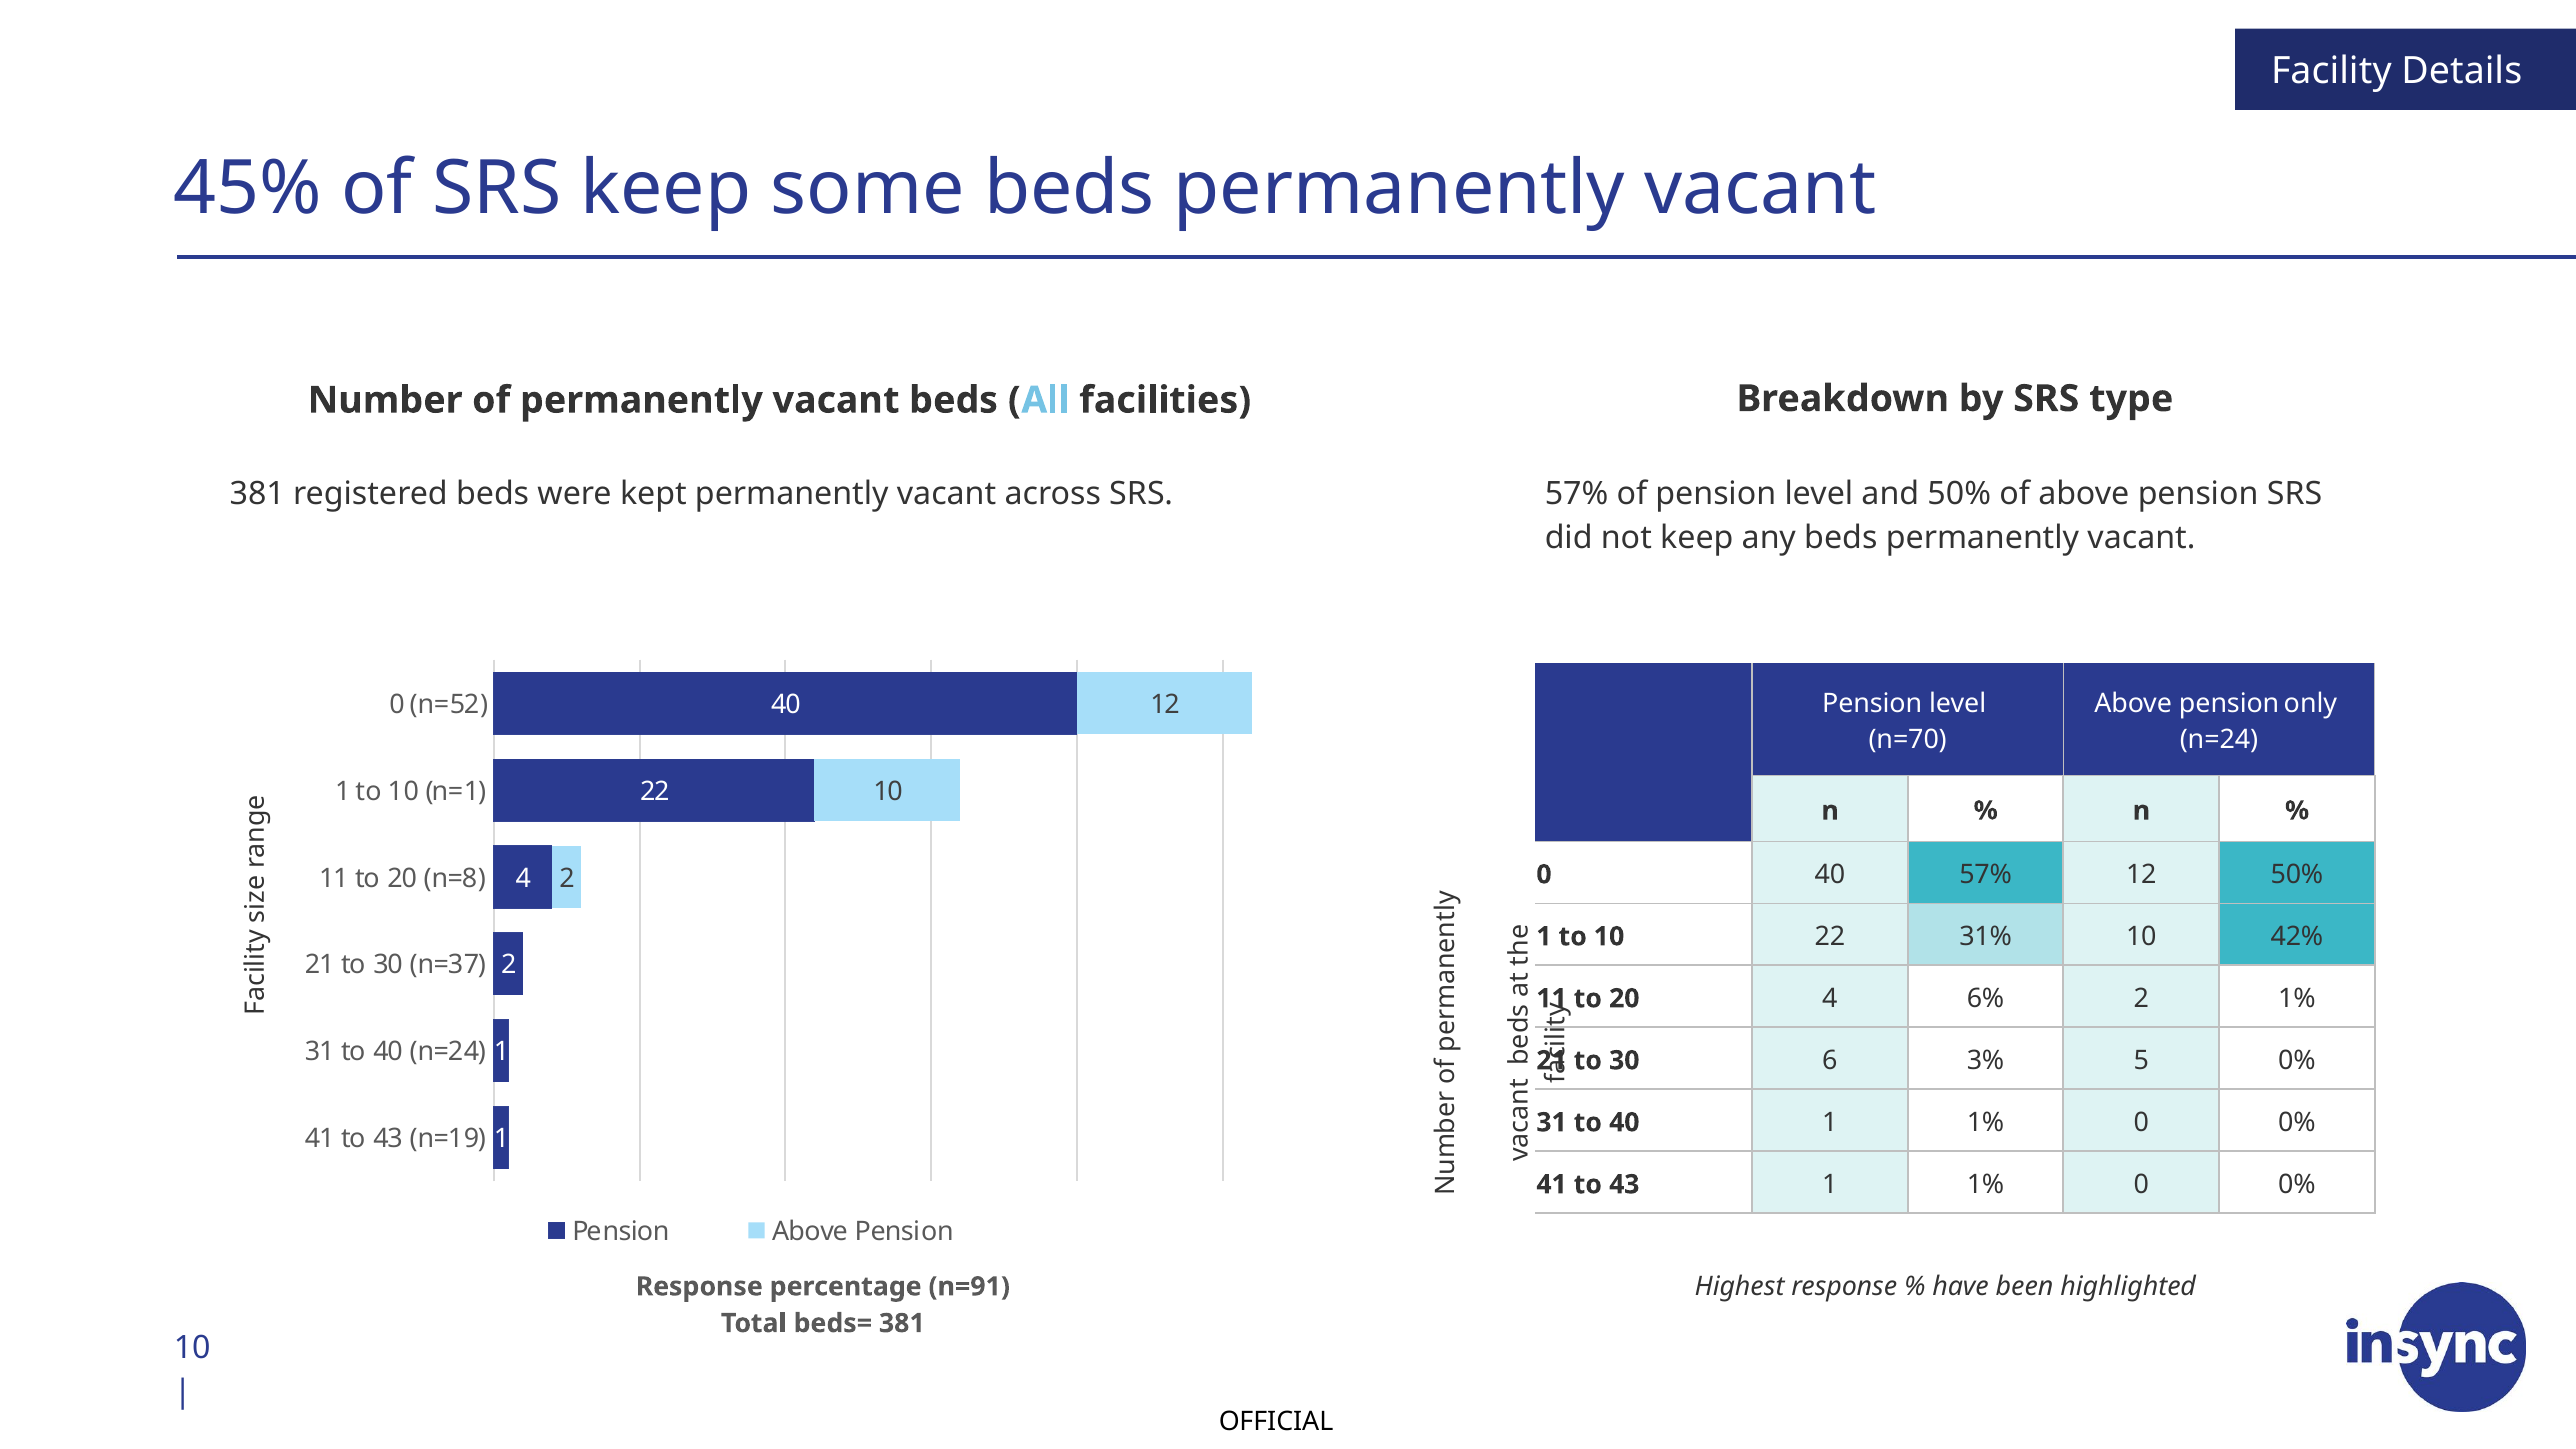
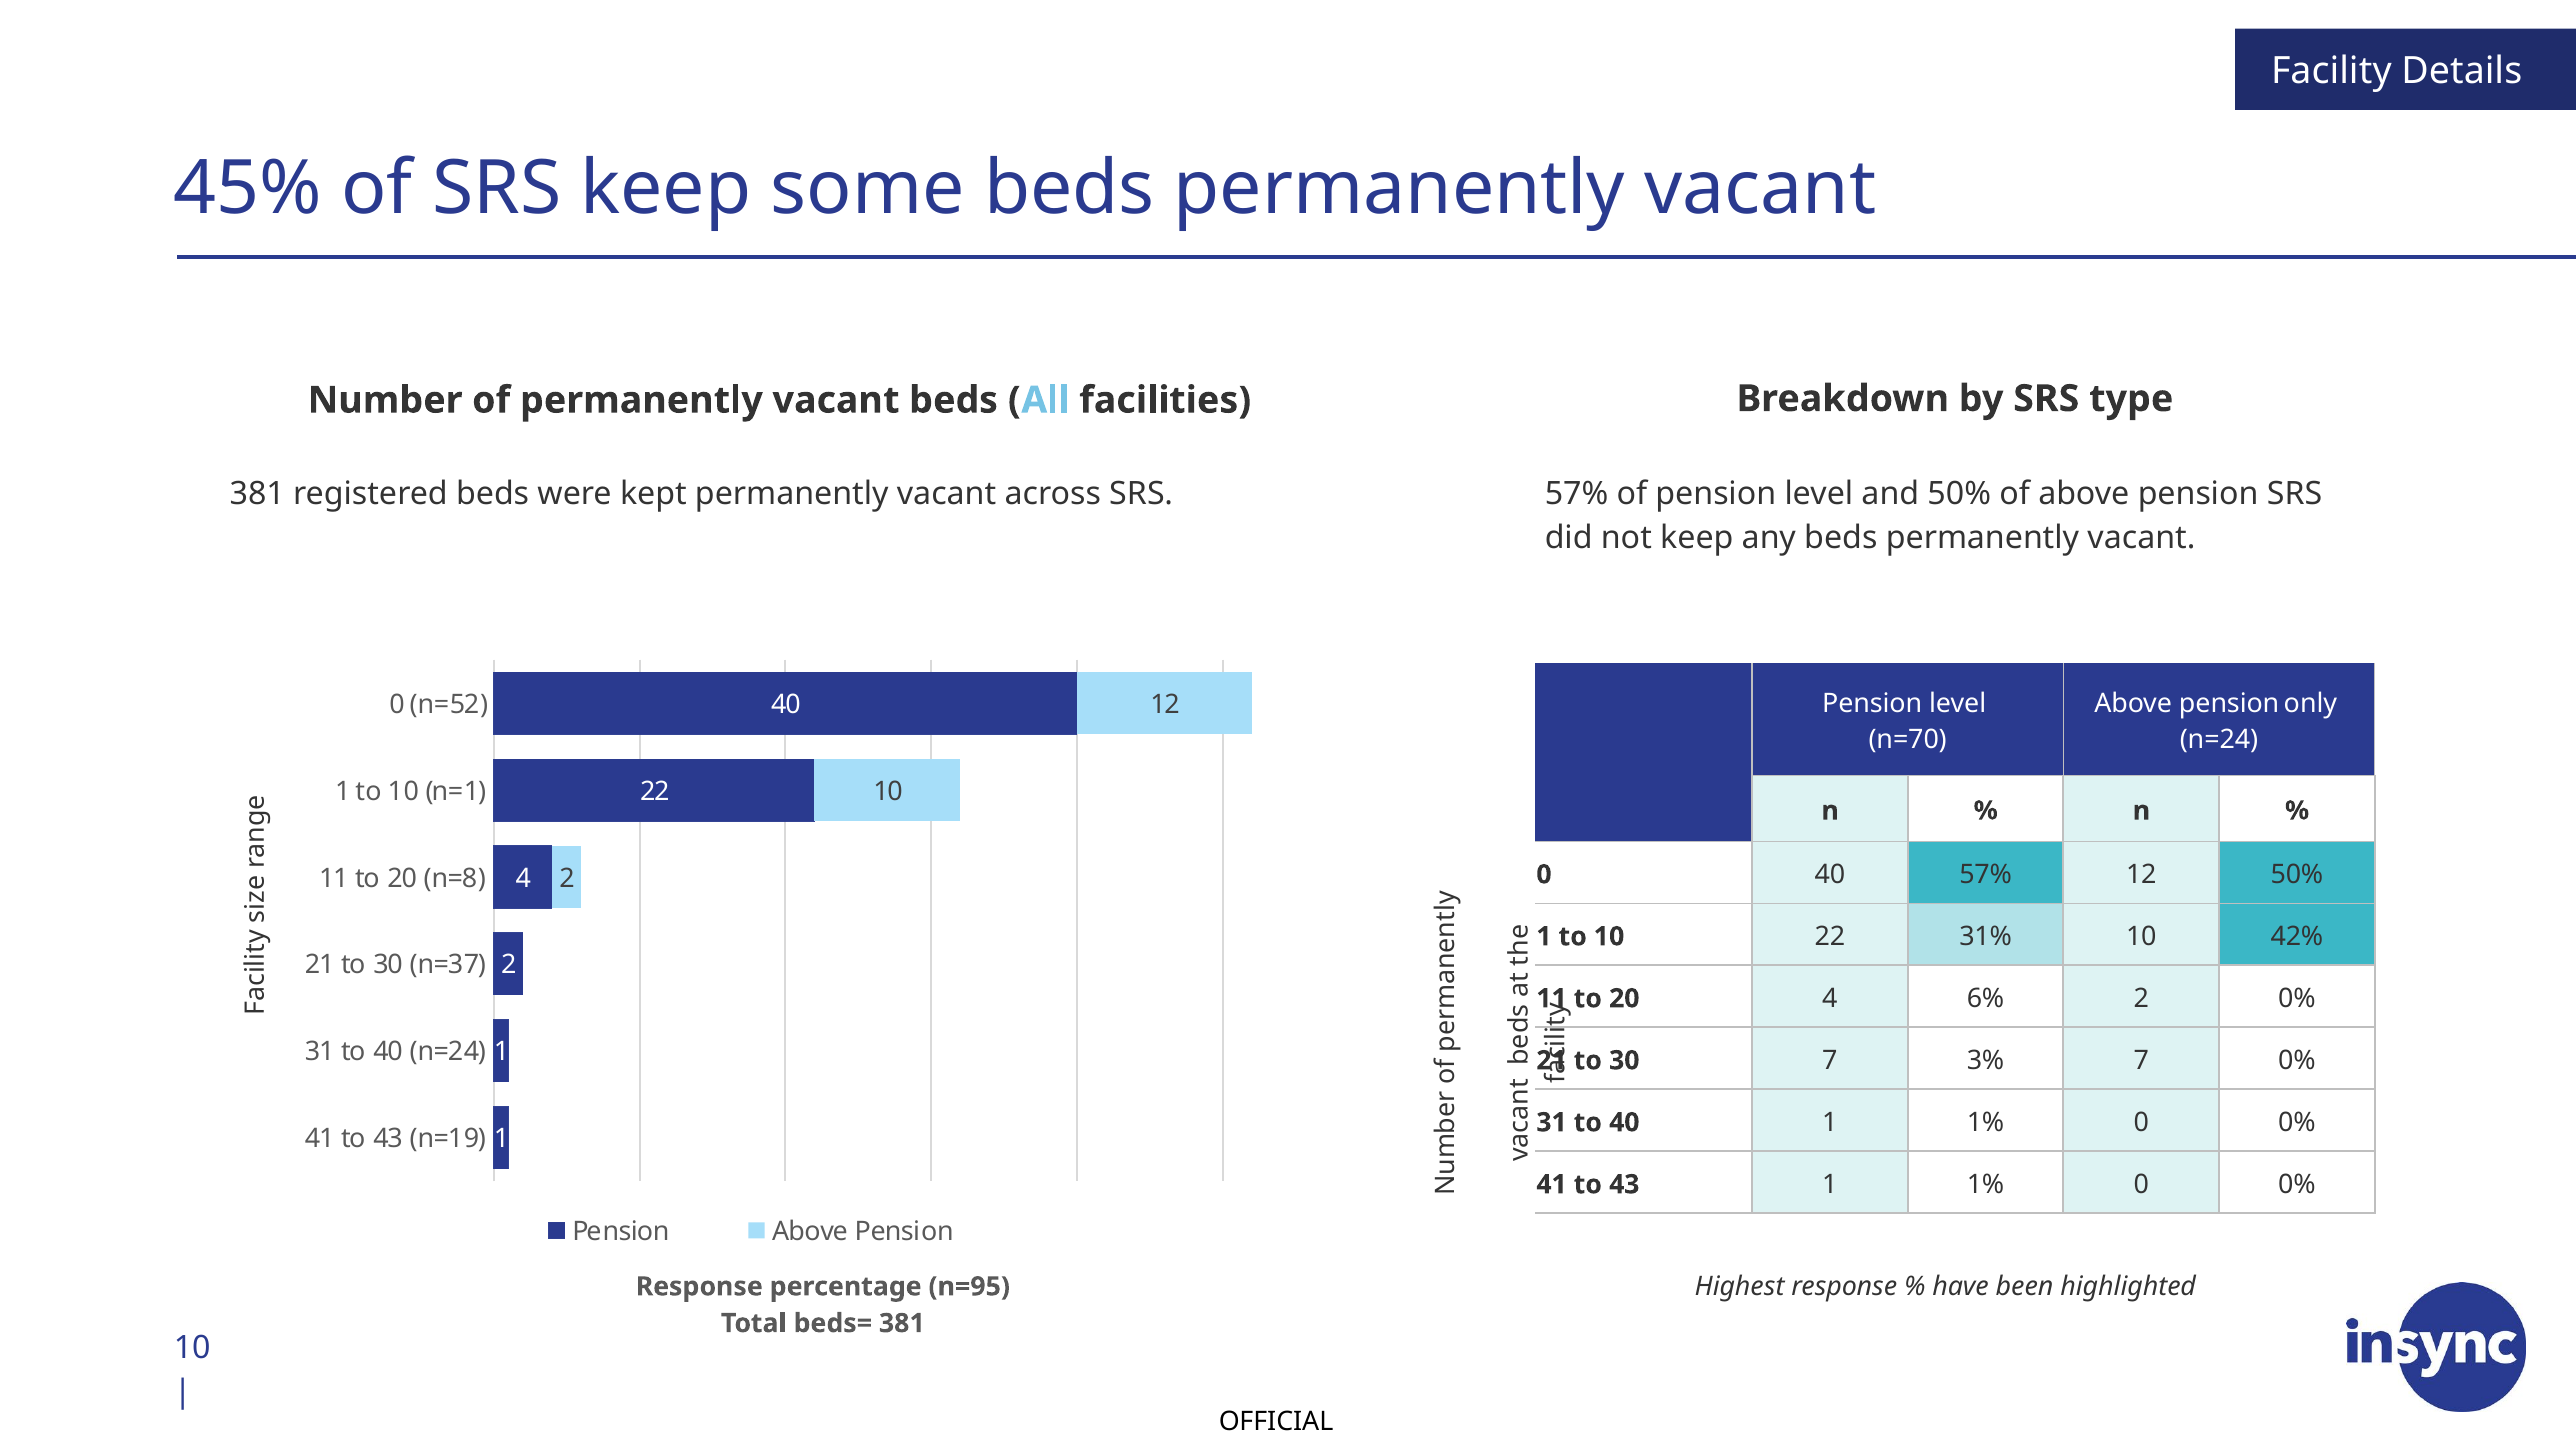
2 1%: 1% -> 0% (2297, 999)
30 6: 6 -> 7 (1830, 1060)
3% 5: 5 -> 7 (2141, 1060)
n=91: n=91 -> n=95 (969, 1287)
